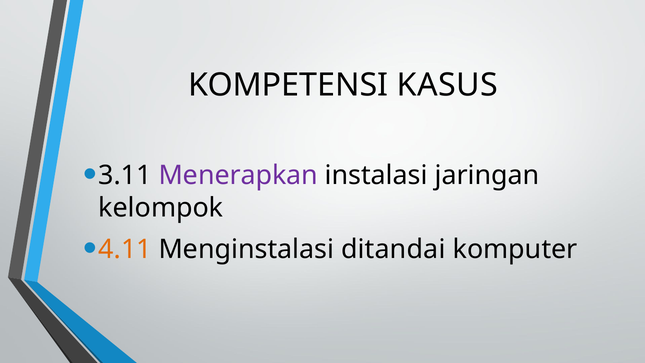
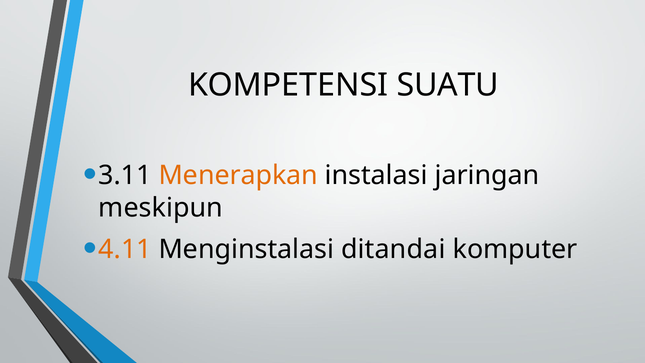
KASUS: KASUS -> SUATU (448, 85)
Menerapkan colour: purple -> orange (238, 175)
kelompok: kelompok -> meskipun (161, 208)
